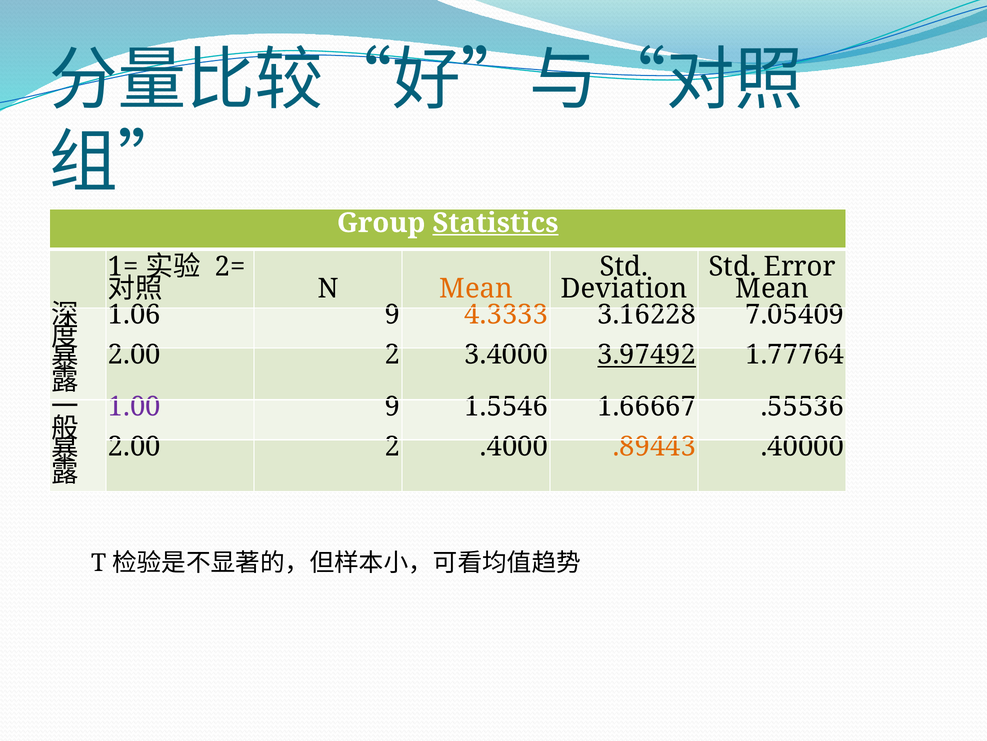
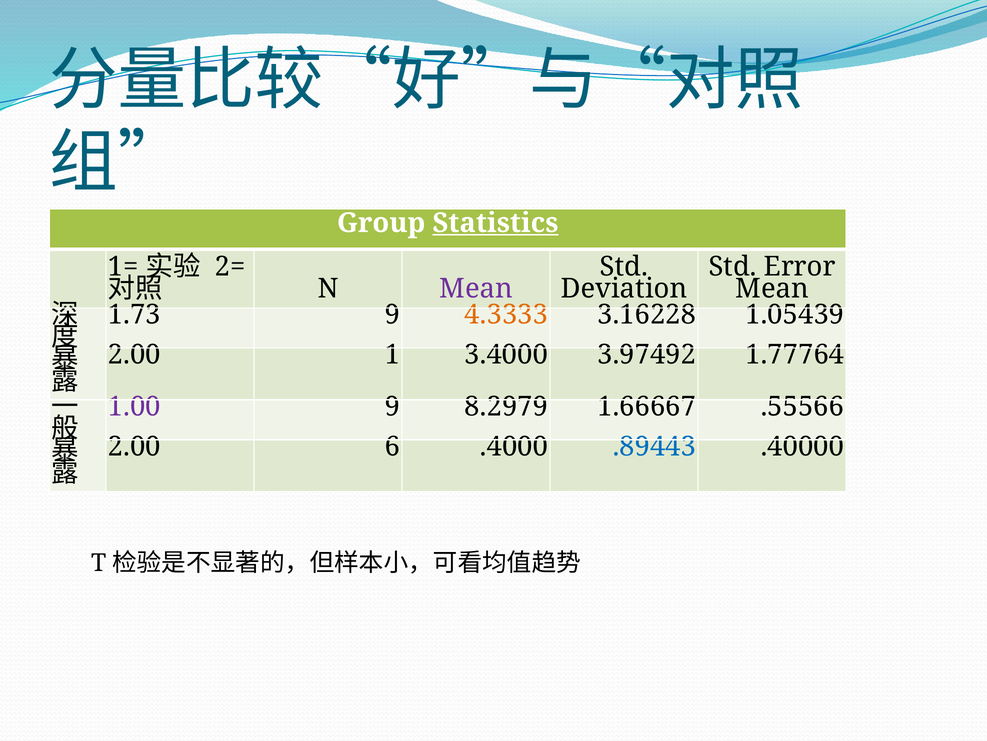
Mean colour: orange -> purple (476, 288)
1.06: 1.06 -> 1.73 (134, 314)
7.05409: 7.05409 -> 1.05439 (795, 314)
2: 2 -> 1 (392, 354)
3.97492 underline: present -> none (647, 354)
1.5546: 1.5546 -> 8.2979 (506, 406)
.55536: .55536 -> .55566 (802, 406)
2: 2 -> 6 (392, 446)
.89443 colour: orange -> blue (654, 446)
